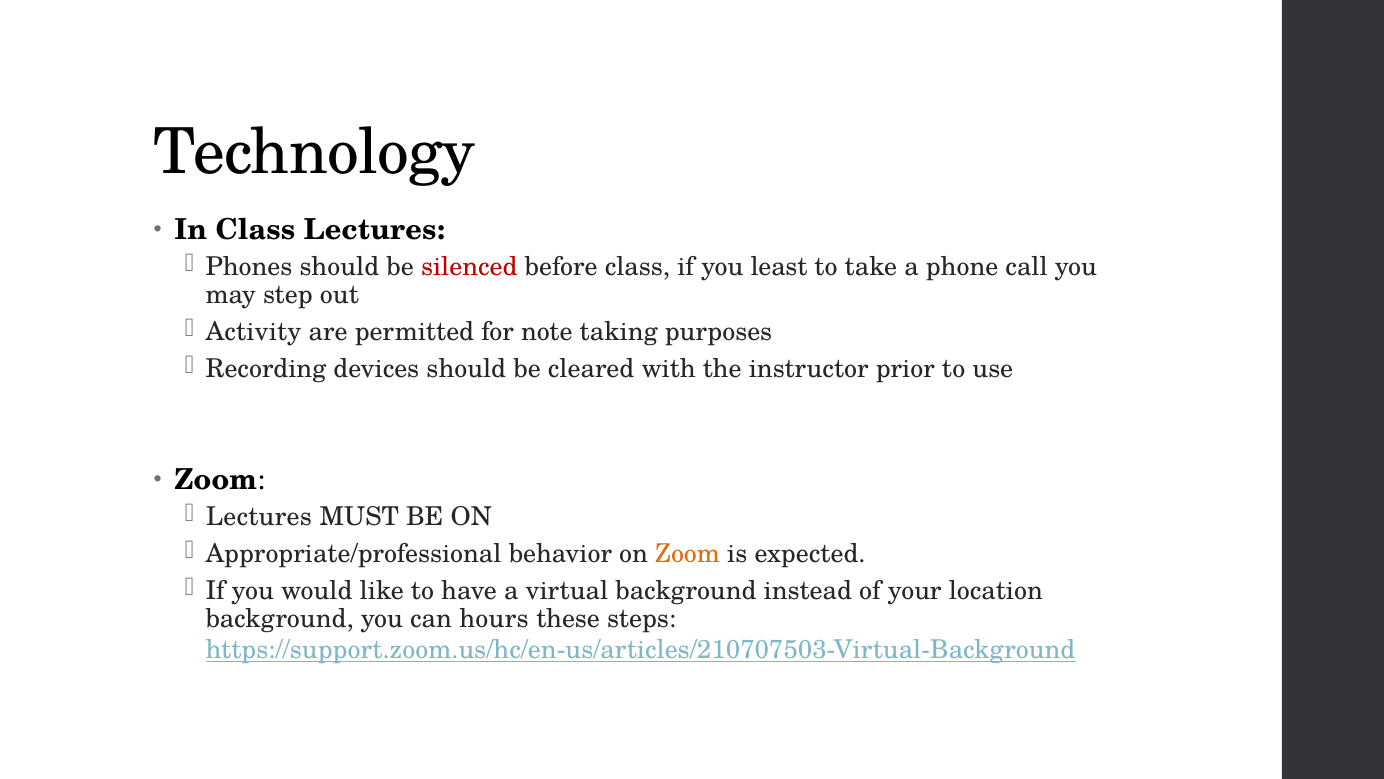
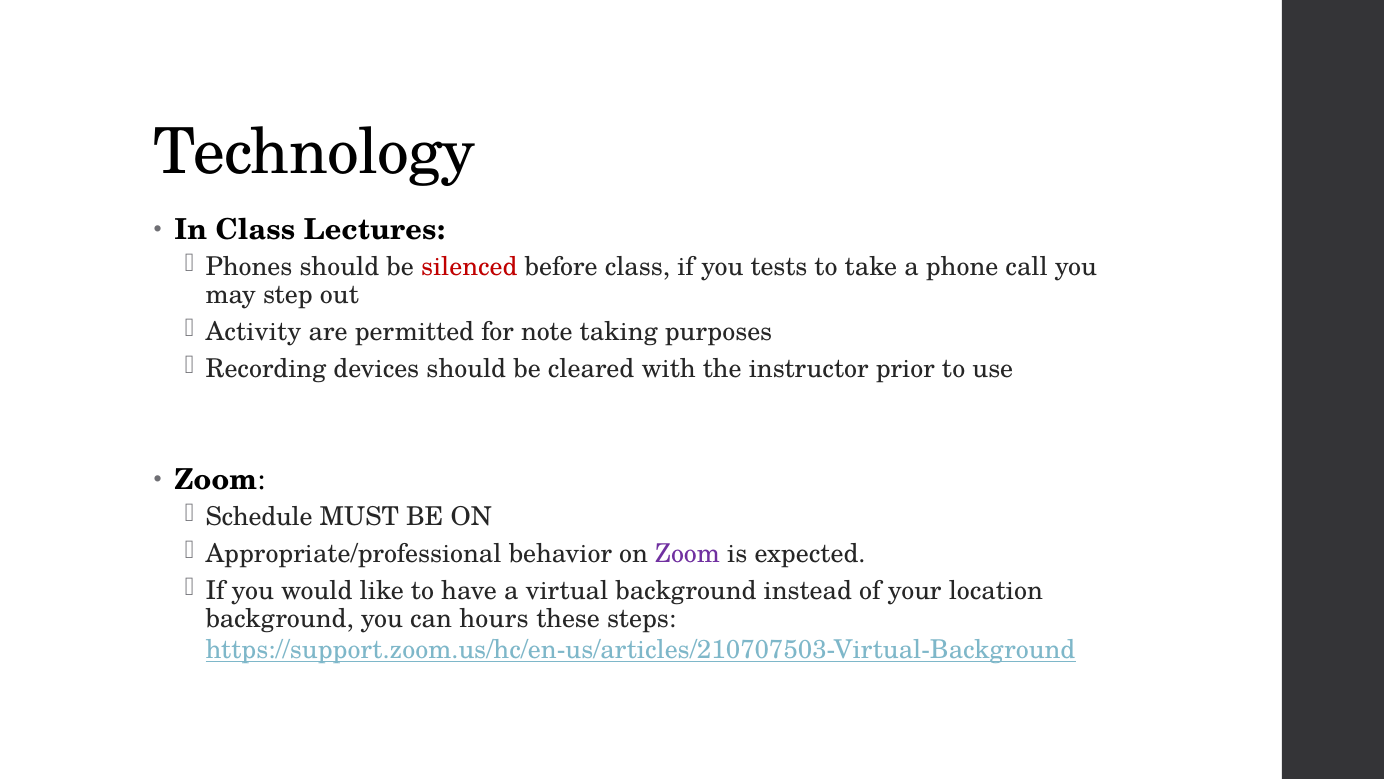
least: least -> tests (779, 267)
Lectures: Lectures -> Schedule (259, 517)
Zoom colour: orange -> purple (688, 554)
